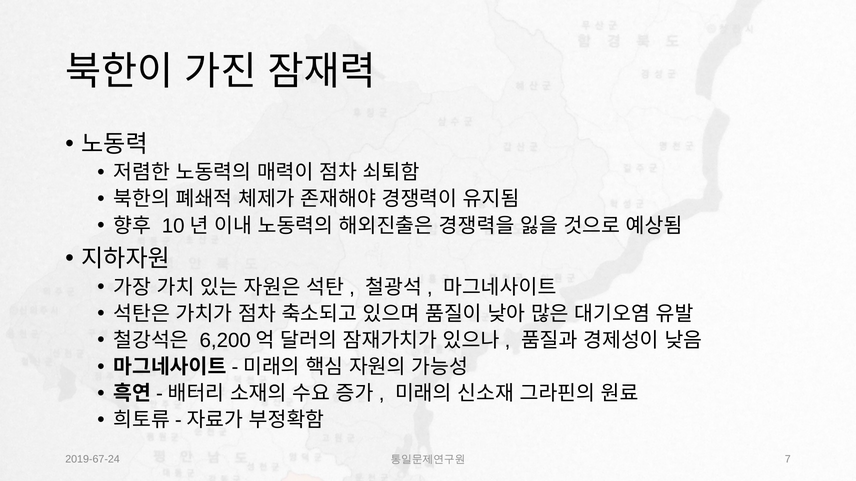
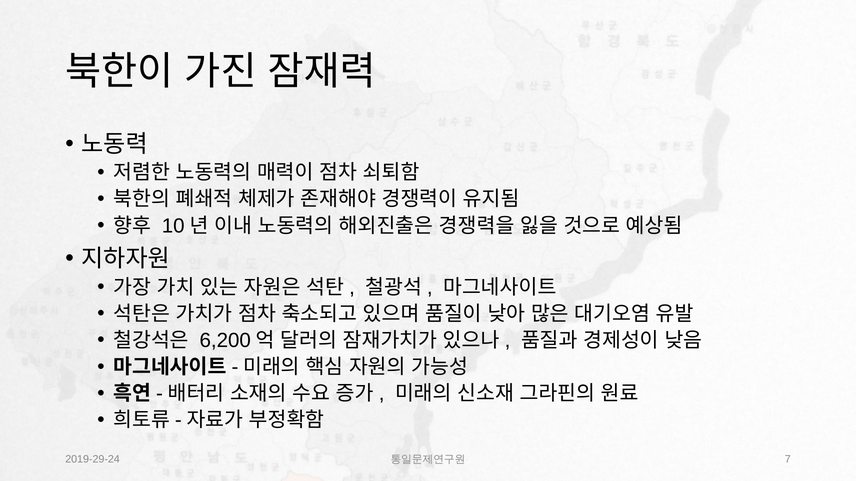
2019-67-24: 2019-67-24 -> 2019-29-24 (93, 460)
